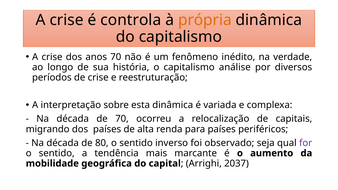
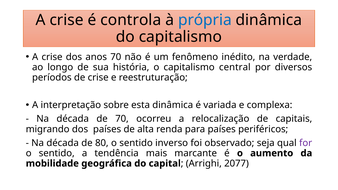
própria colour: orange -> blue (205, 20)
análise: análise -> central (235, 67)
2037: 2037 -> 2077 (237, 164)
